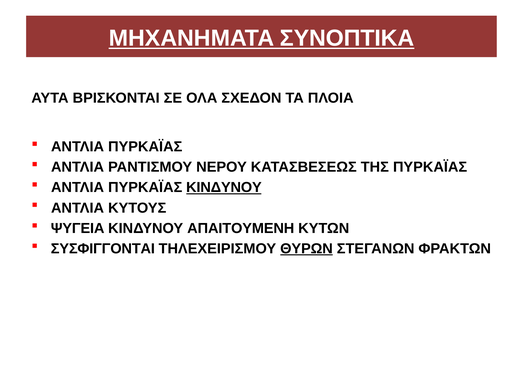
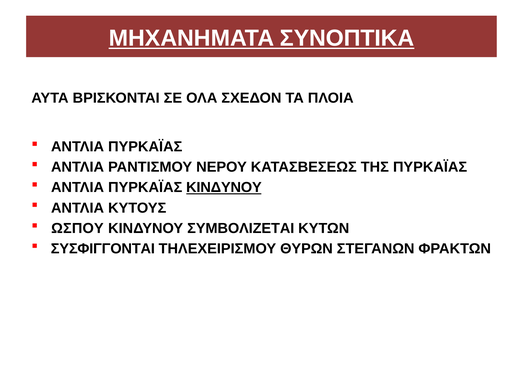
ΨΥΓΕΙΑ: ΨΥΓΕΙΑ -> ΩΣΠΟΥ (77, 228)
ΑΠΑΙΤΟΥΜΕΝΗ: ΑΠΑΙΤΟΥΜΕΝΗ -> ΣΥΜΒΟΛΙΖΕΤΑΙ (241, 228)
ΘΥΡΩΝ underline: present -> none (307, 249)
